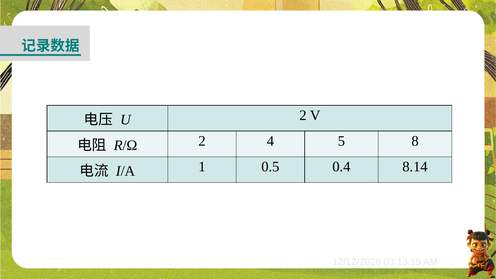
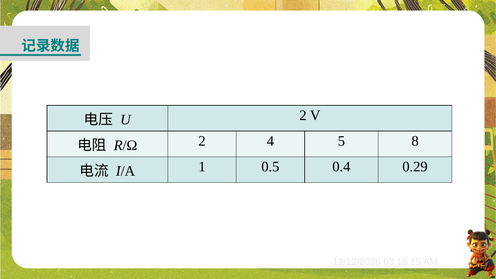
8.14: 8.14 -> 0.29 (415, 167)
